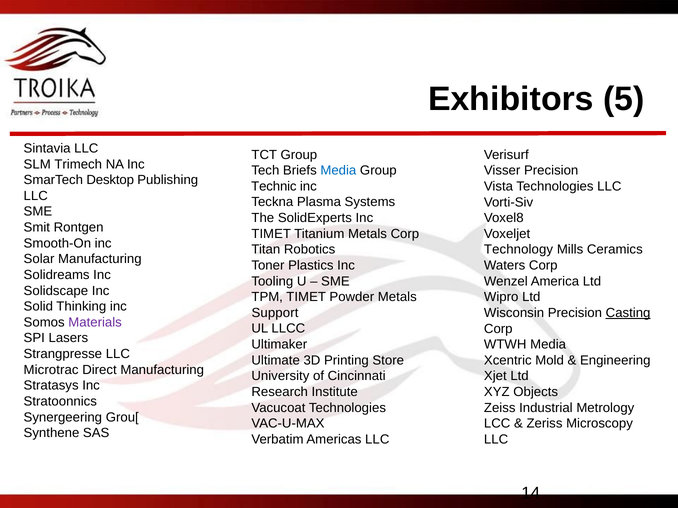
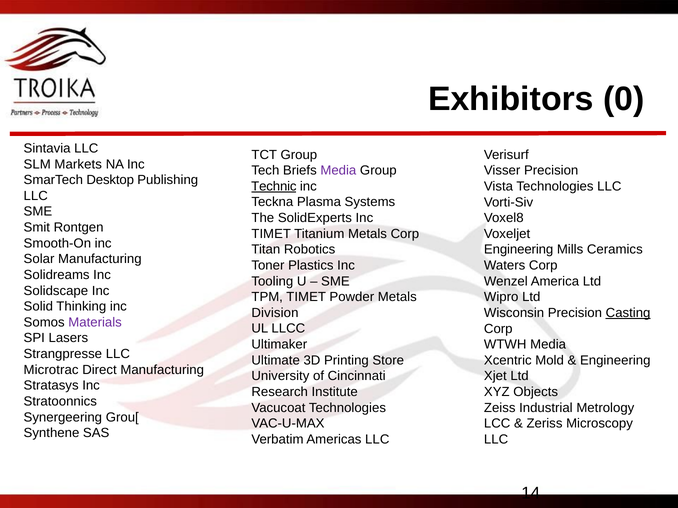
5: 5 -> 0 (624, 99)
Trimech: Trimech -> Markets (78, 164)
Media colour: blue -> purple (338, 171)
Technic underline: none -> present (274, 187)
Technology: Technology -> Engineering (519, 250)
Support: Support -> Division (275, 313)
